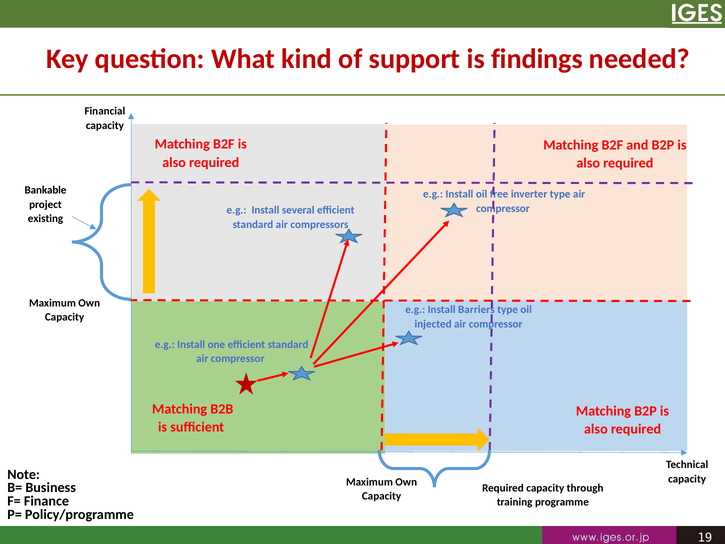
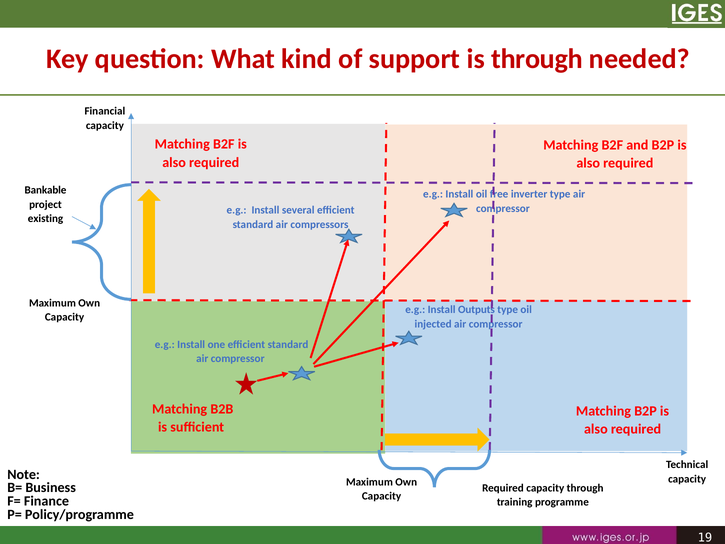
is findings: findings -> through (537, 59)
Barriers: Barriers -> Outputs (476, 310)
